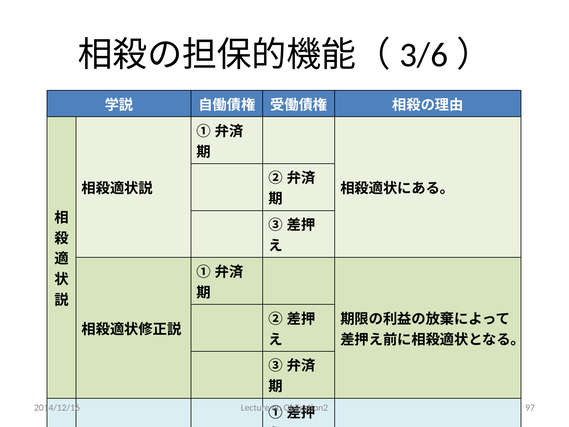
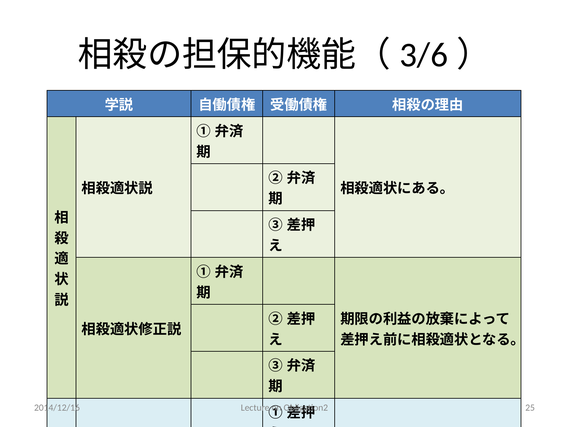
97: 97 -> 25 (530, 407)
